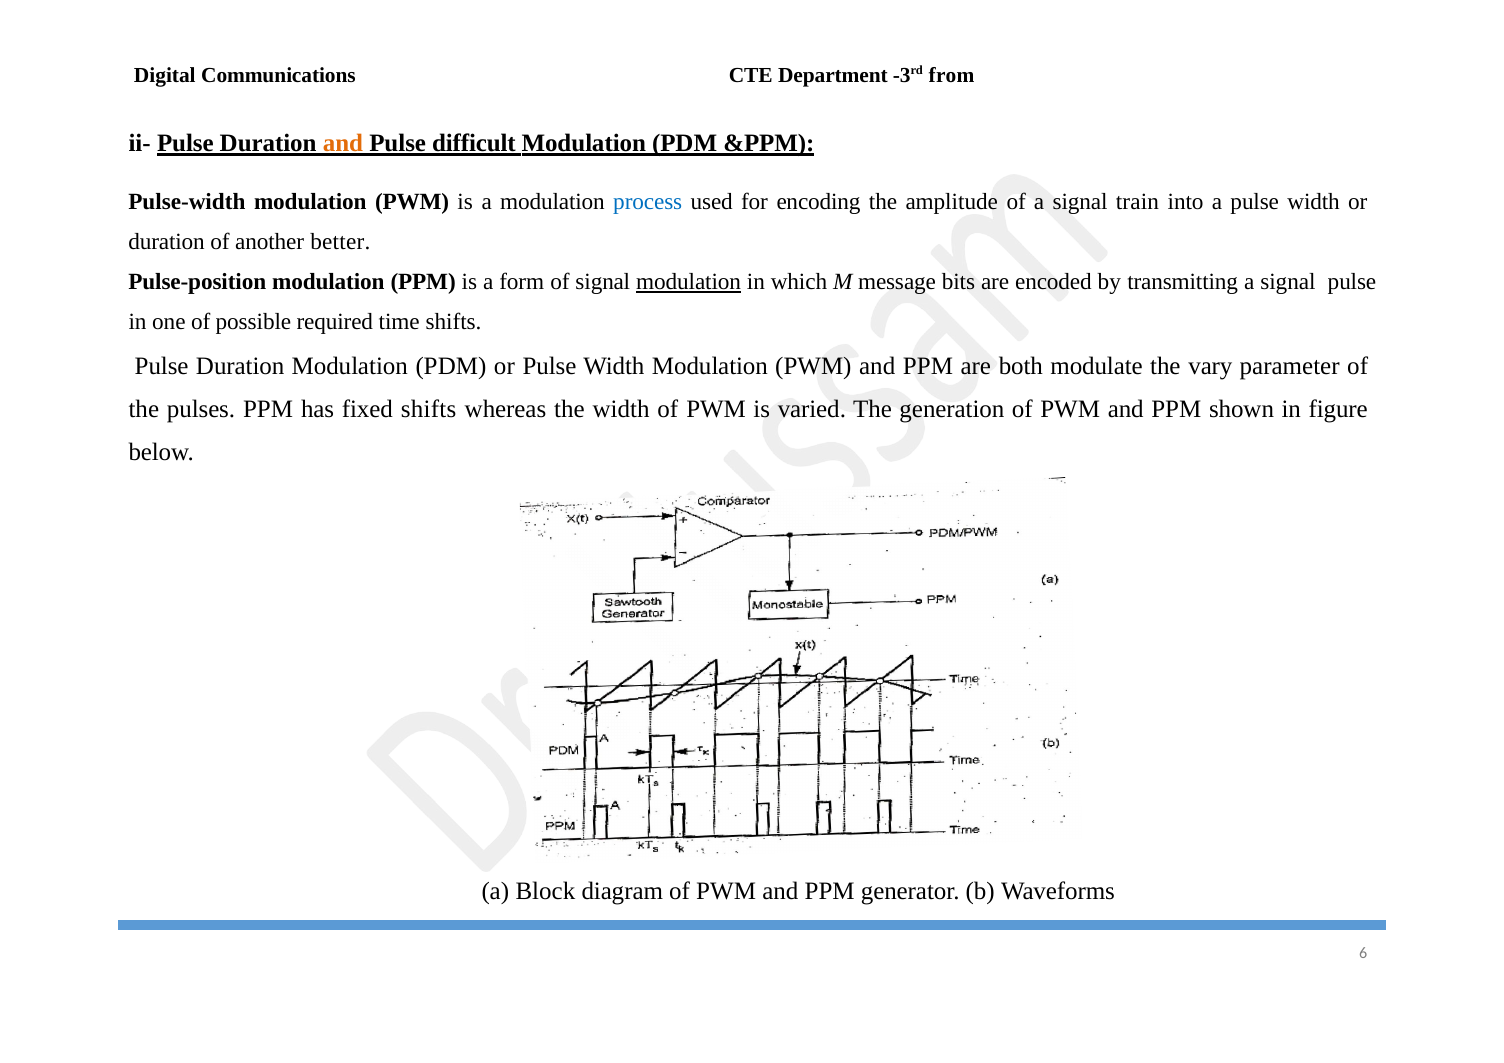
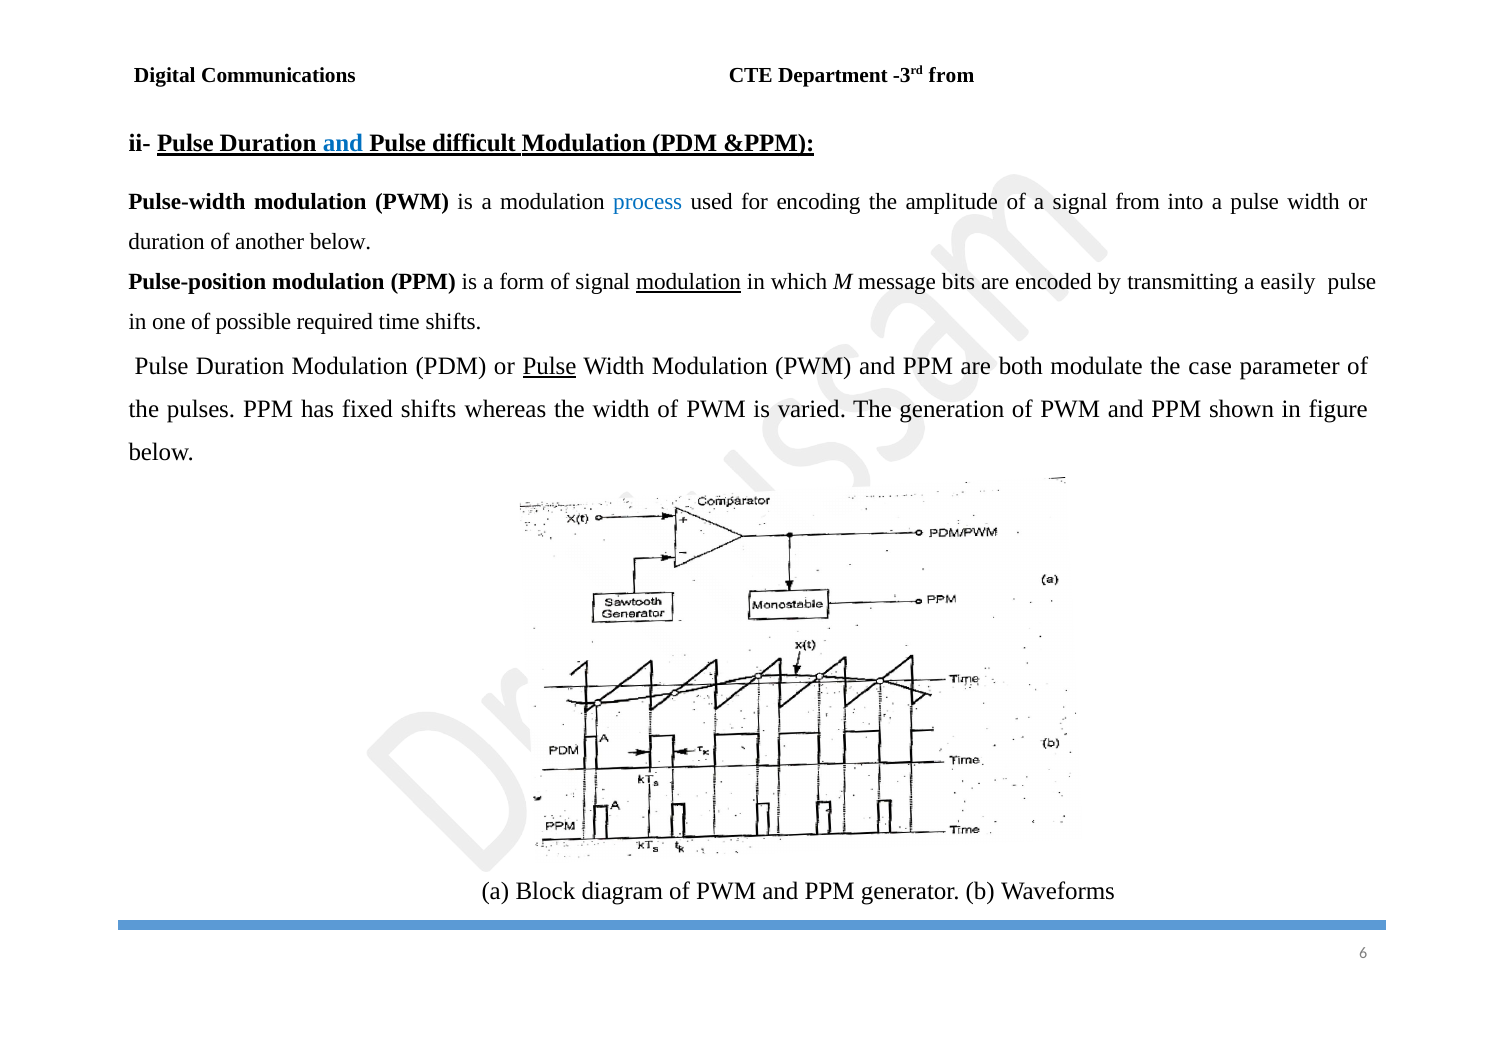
and colour: orange -> blue (343, 143)
signal train: train -> from (1138, 202)
another better: better -> below (341, 242)
transmitting a signal: signal -> easily (1288, 282)
Pulse underline: none -> present (550, 367)
vary: vary -> case (1210, 367)
